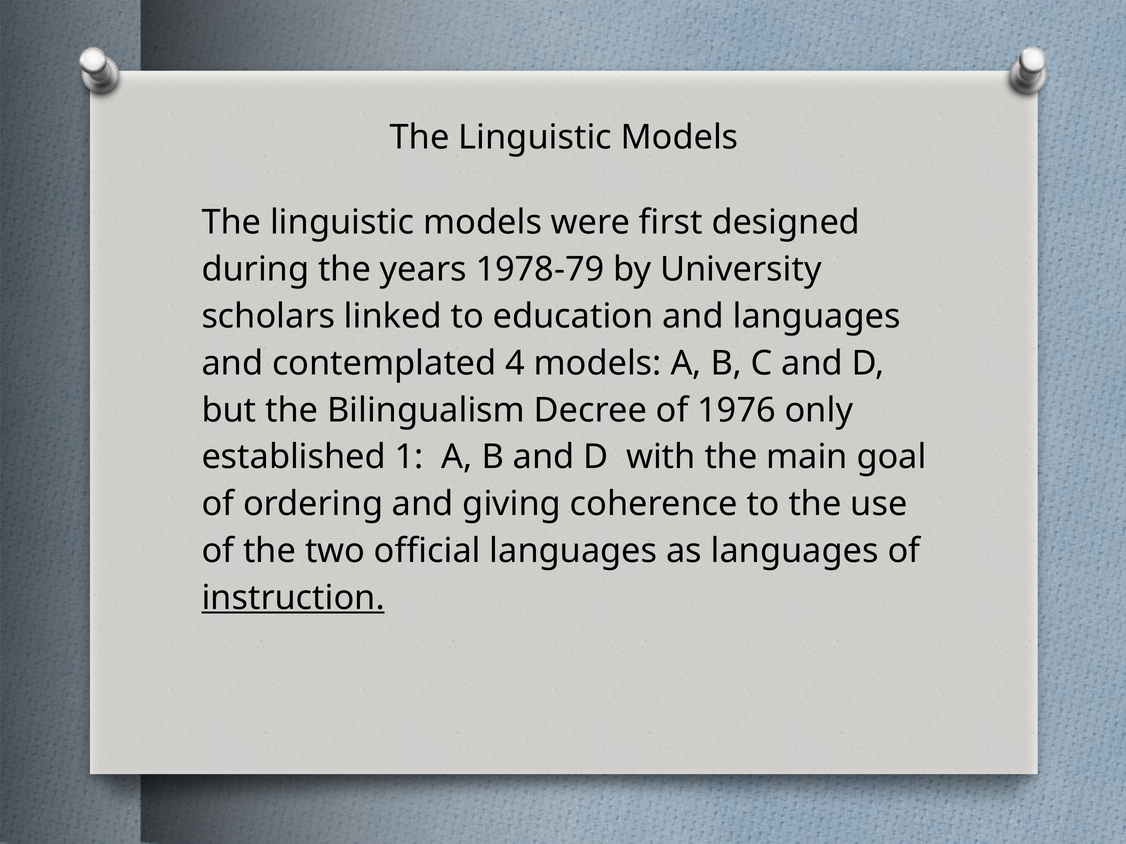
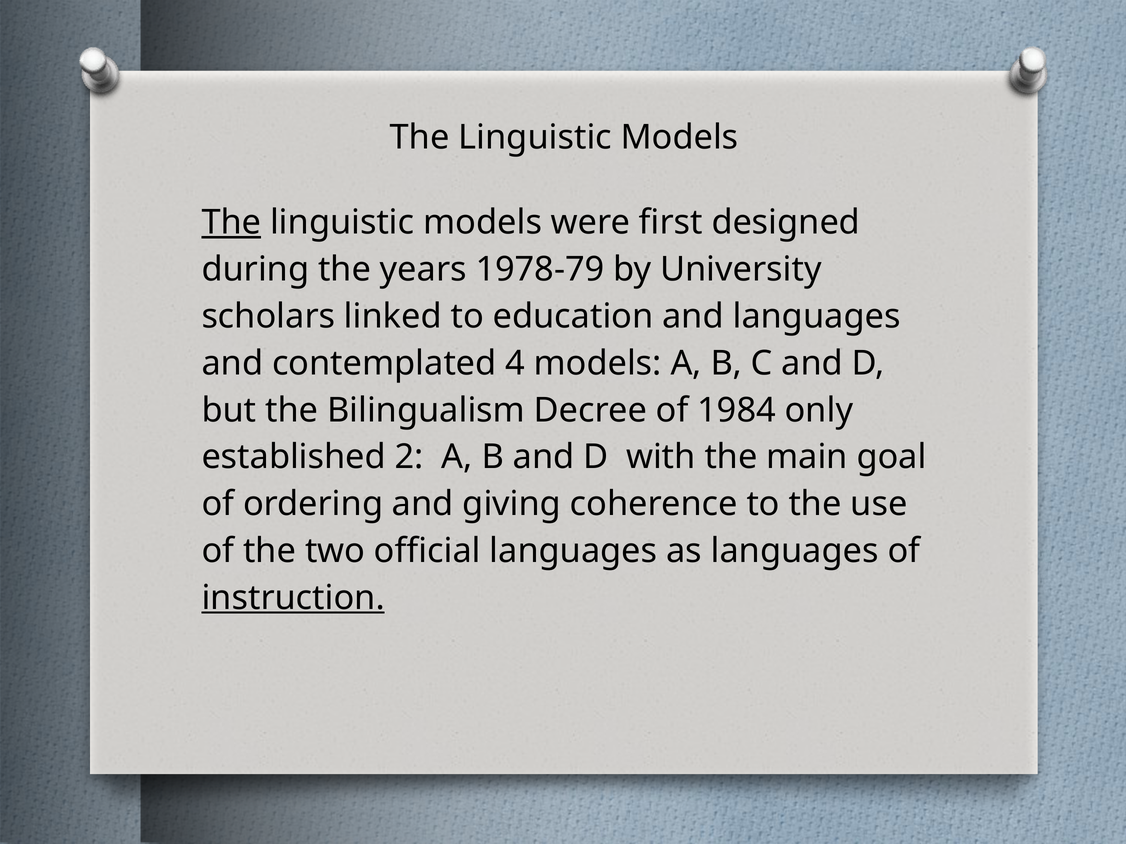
The underline: none -> present (231, 223)
1976: 1976 -> 1984 (737, 410)
1: 1 -> 2 (409, 457)
